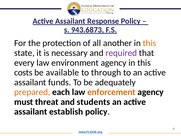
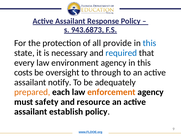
another: another -> provide (117, 43)
this colour: orange -> blue (149, 43)
required colour: purple -> blue (121, 53)
available: available -> oversight (62, 72)
funds: funds -> notify (60, 82)
threat: threat -> safety (47, 102)
students: students -> resource (93, 102)
